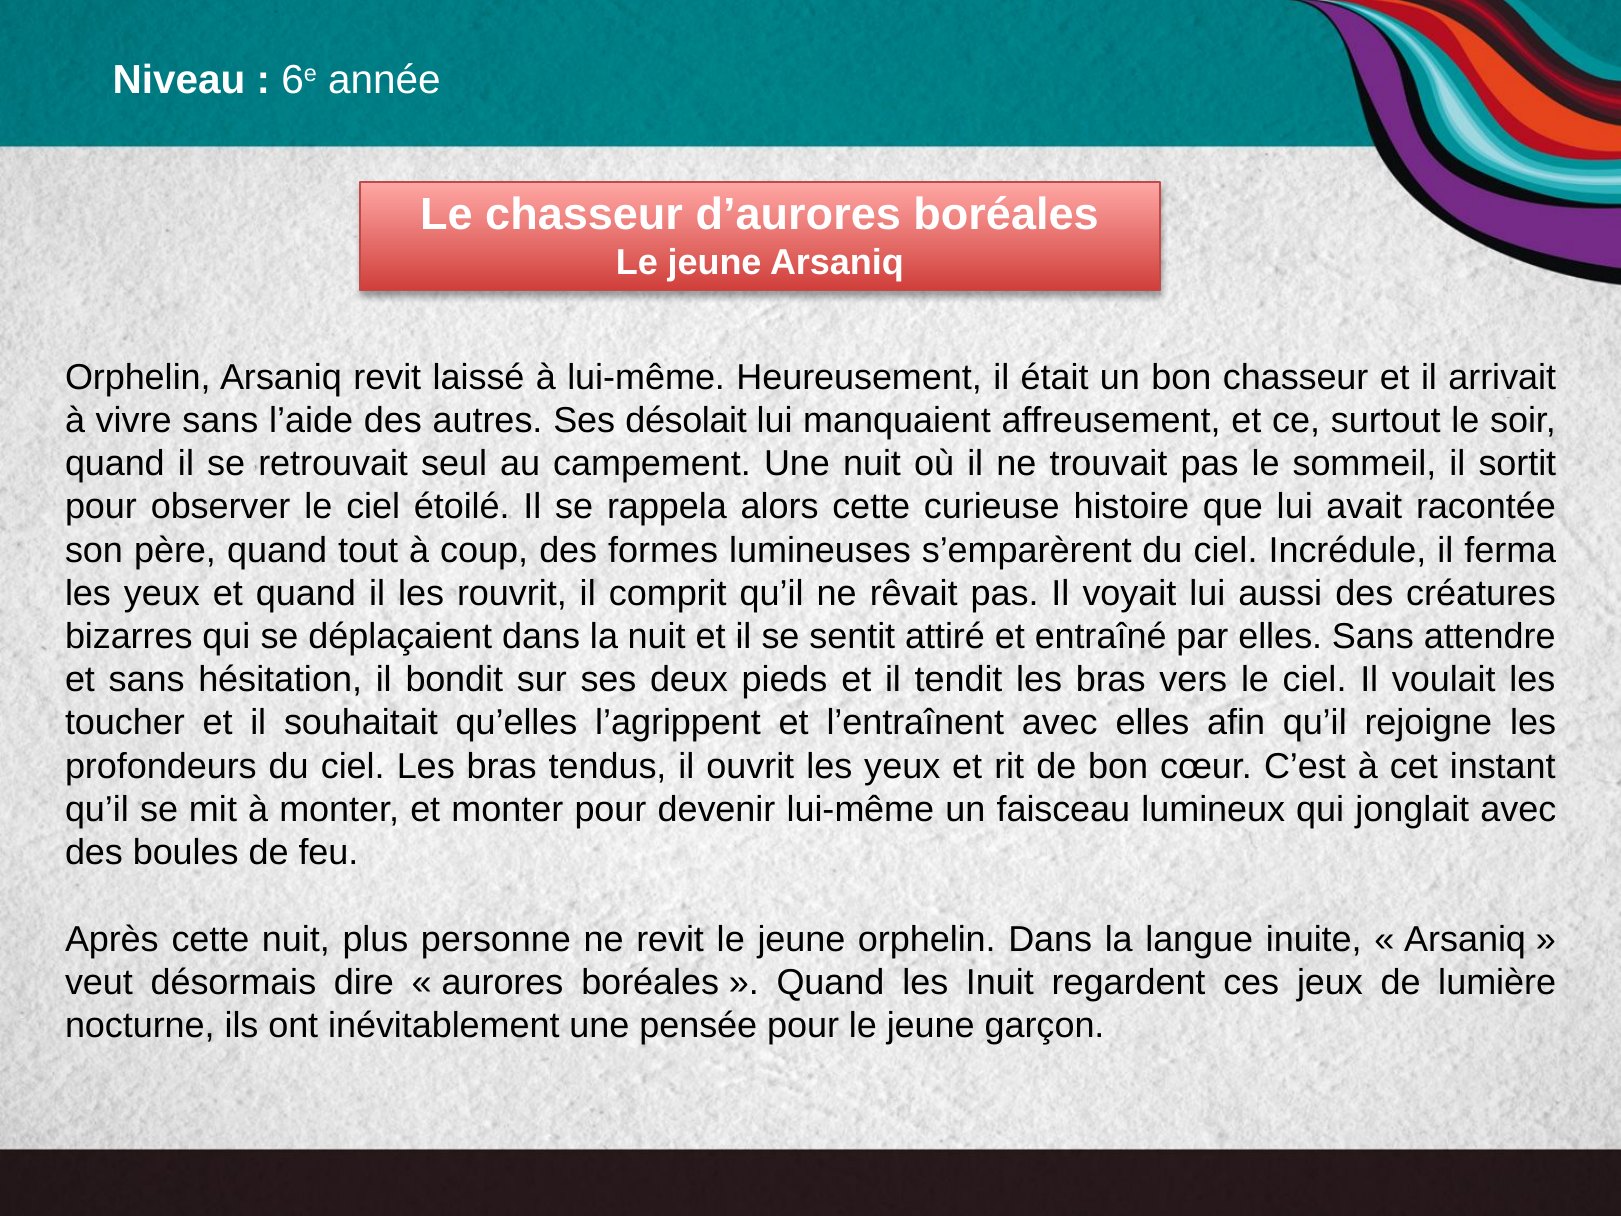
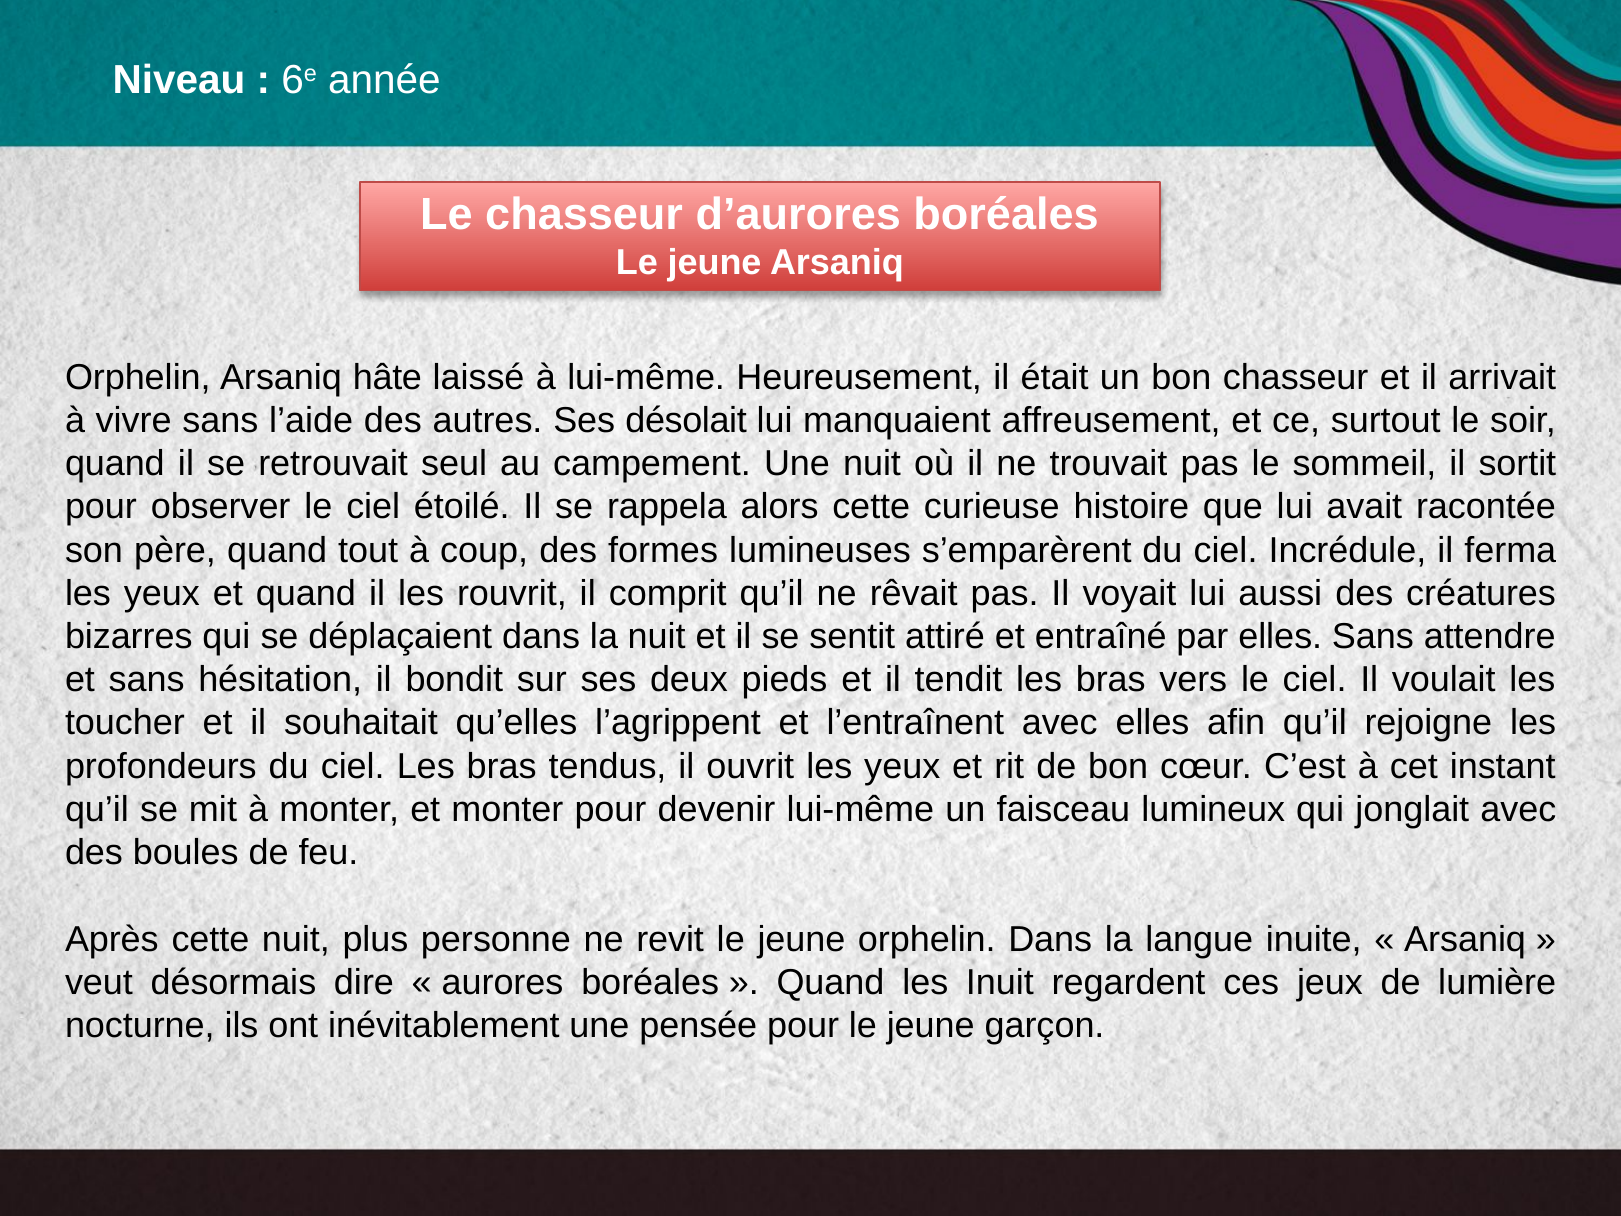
Arsaniq revit: revit -> hâte (387, 377)
